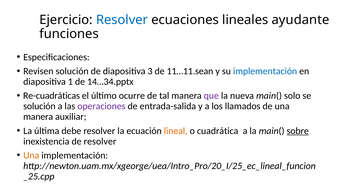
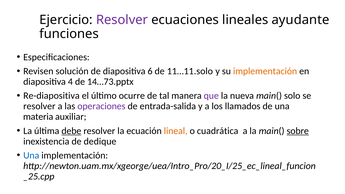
Resolver colour: blue -> purple (122, 20)
3: 3 -> 6 (150, 71)
11…11.sean: 11…11.sean -> 11…11.solo (190, 71)
implementación colour: blue -> orange (265, 71)
1: 1 -> 4 (70, 82)
14…34.pptx: 14…34.pptx -> 14…73.pptx (110, 82)
Re-cuadráticas: Re-cuadráticas -> Re-diapositiva (51, 96)
solución: solución -> resolver (39, 106)
manera: manera -> materia (38, 117)
debe underline: none -> present (71, 131)
de resolver: resolver -> dedique (100, 141)
Una colour: orange -> blue (31, 155)
